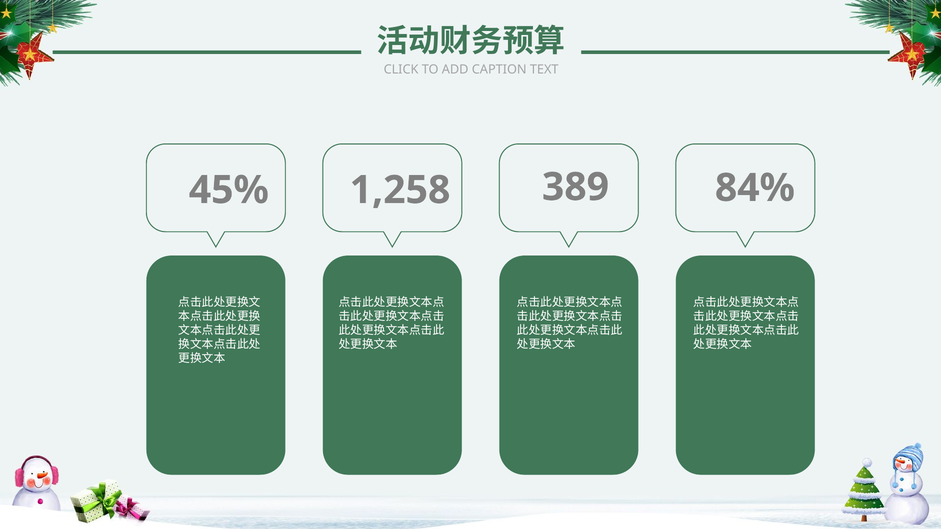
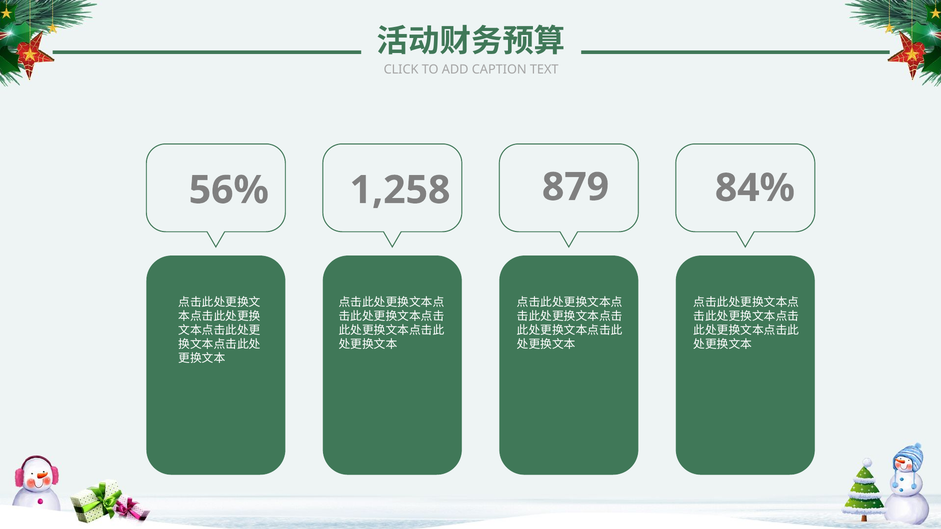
45%: 45% -> 56% (229, 190)
389: 389 -> 879 (575, 187)
